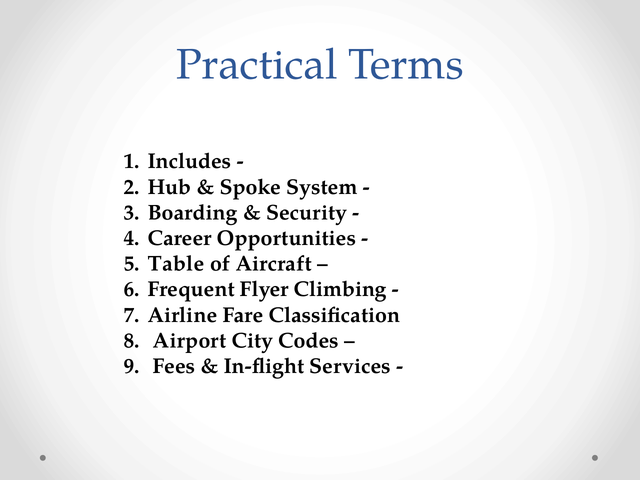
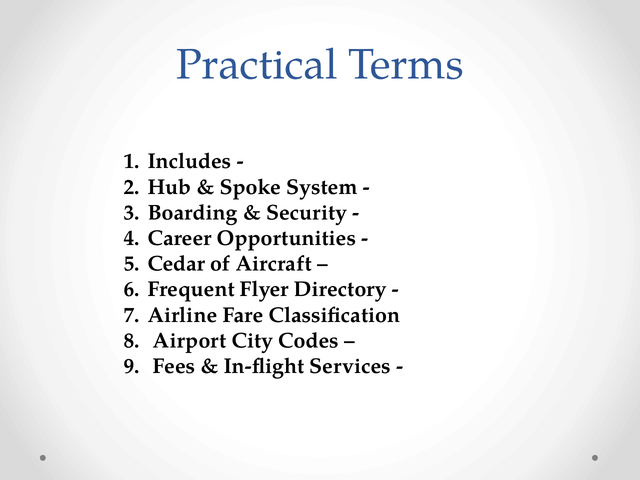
Table: Table -> Cedar (176, 264)
Climbing: Climbing -> Directory (340, 289)
